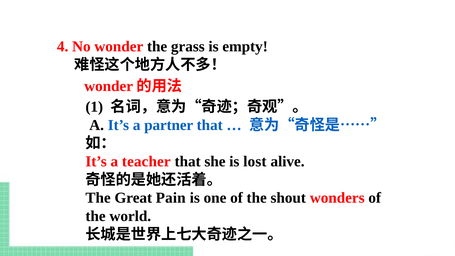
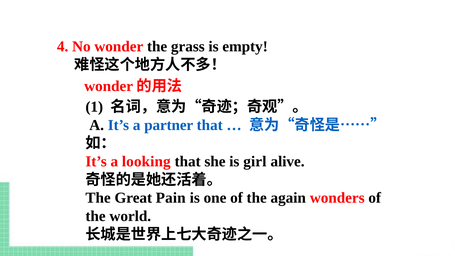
teacher: teacher -> looking (146, 161)
lost: lost -> girl (255, 161)
shout: shout -> again (288, 198)
